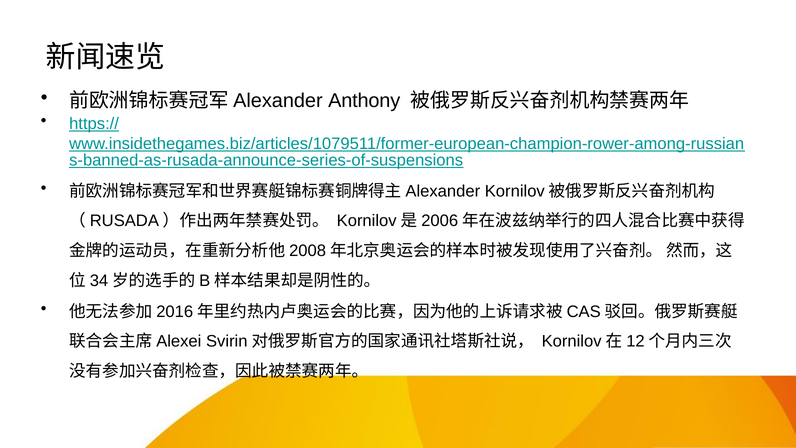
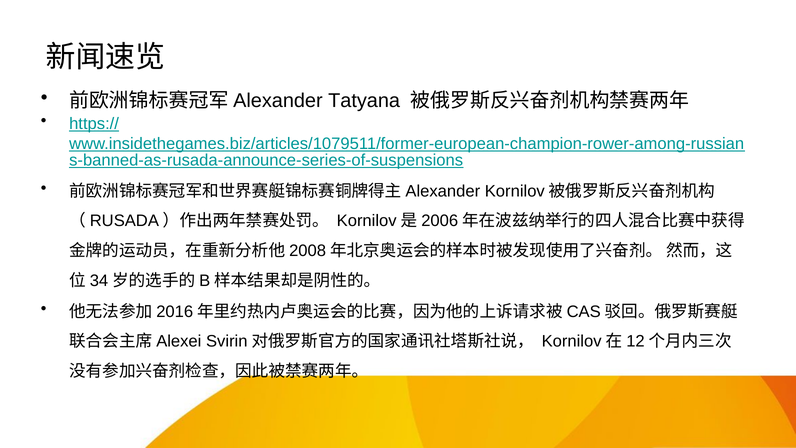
Anthony: Anthony -> Tatyana (364, 101)
